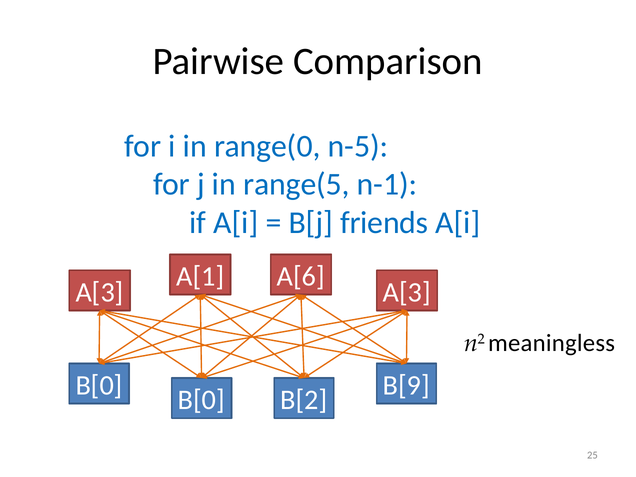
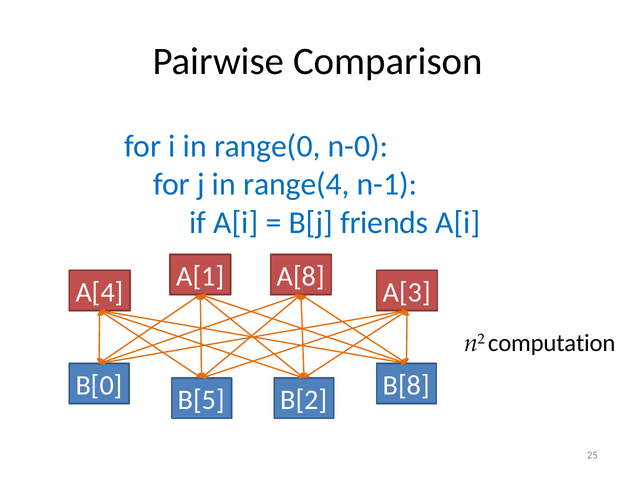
n-5: n-5 -> n-0 (358, 146)
range(5: range(5 -> range(4 (296, 184)
A[6: A[6 -> A[8 (301, 276)
A[3: A[3 -> A[4 (100, 292)
meaningless: meaningless -> computation (552, 343)
B[9: B[9 -> B[8 (406, 386)
B[0: B[0 -> B[5 (201, 400)
